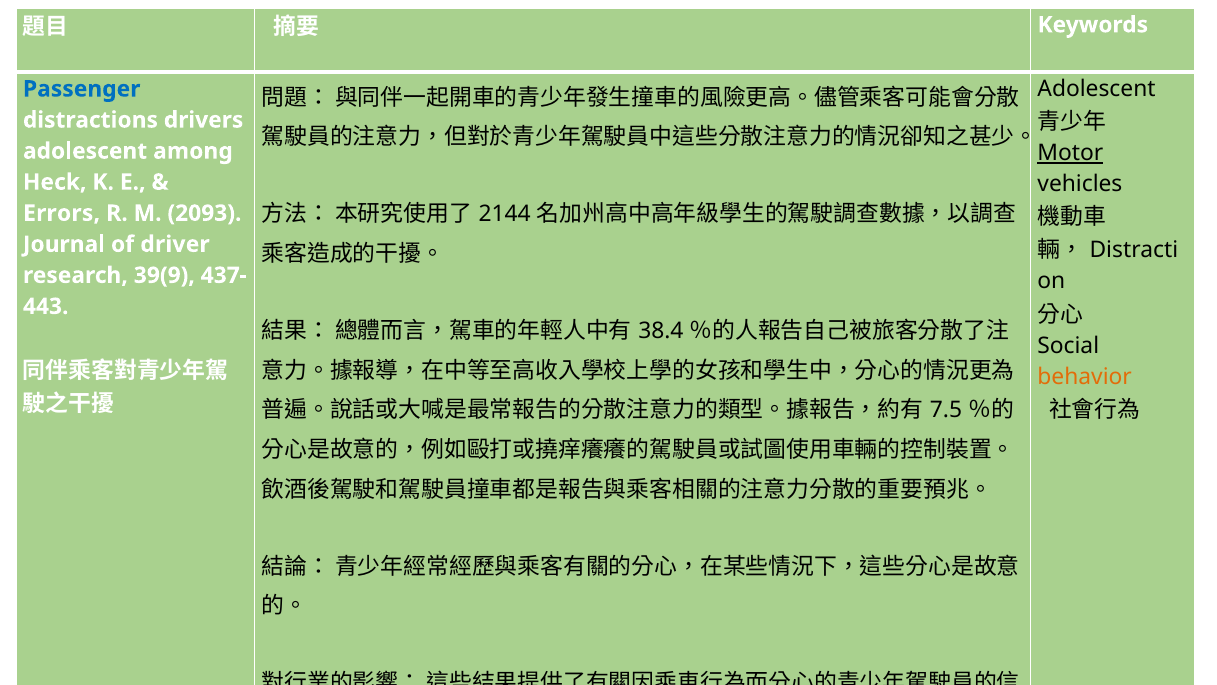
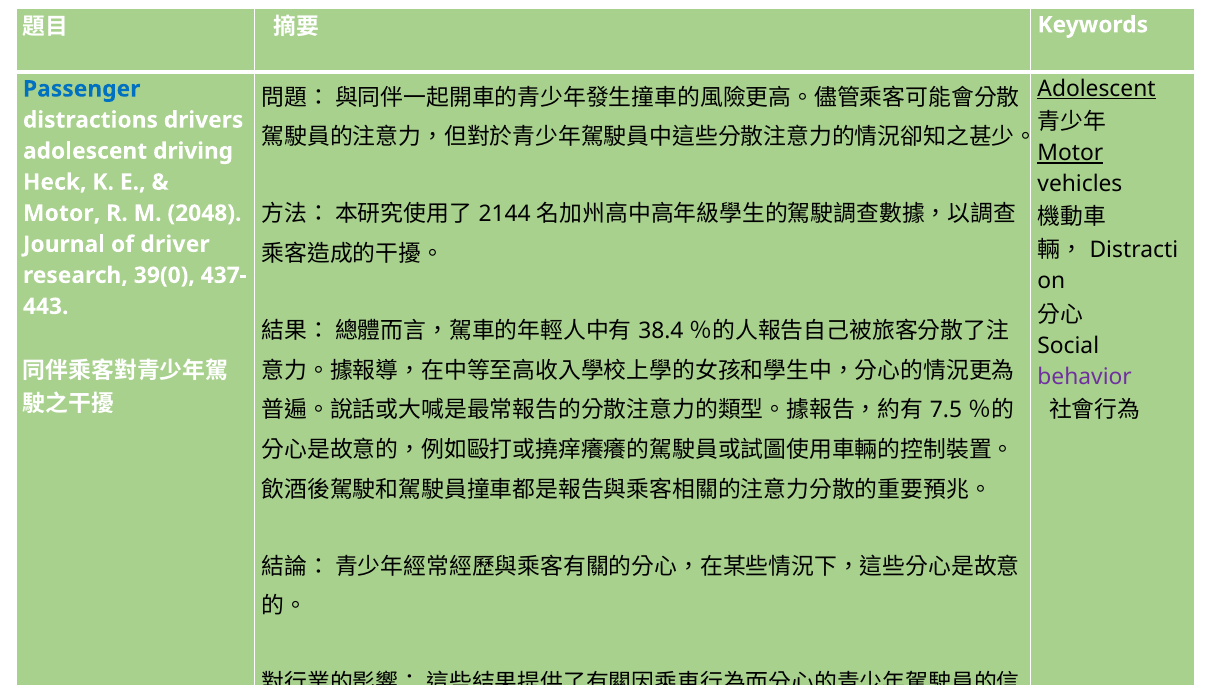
Adolescent underline: none -> present (1097, 89)
among: among -> driving (193, 151)
Errors: Errors -> Motor (62, 213)
2093: 2093 -> 2048 (204, 213)
39(9: 39(9 -> 39(0 (164, 275)
behavior colour: orange -> purple (1085, 376)
